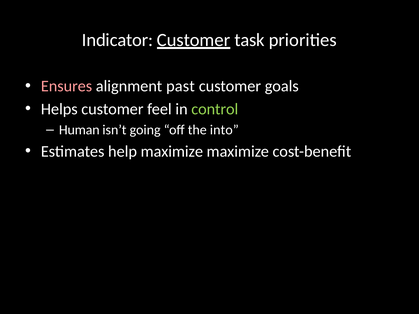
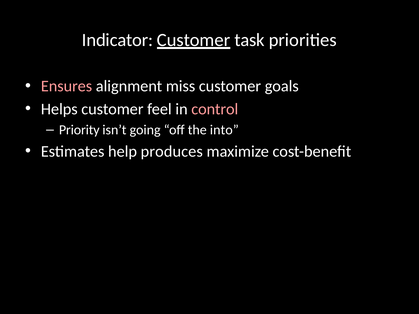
past: past -> miss (181, 86)
control colour: light green -> pink (215, 109)
Human: Human -> Priority (79, 130)
help maximize: maximize -> produces (172, 152)
